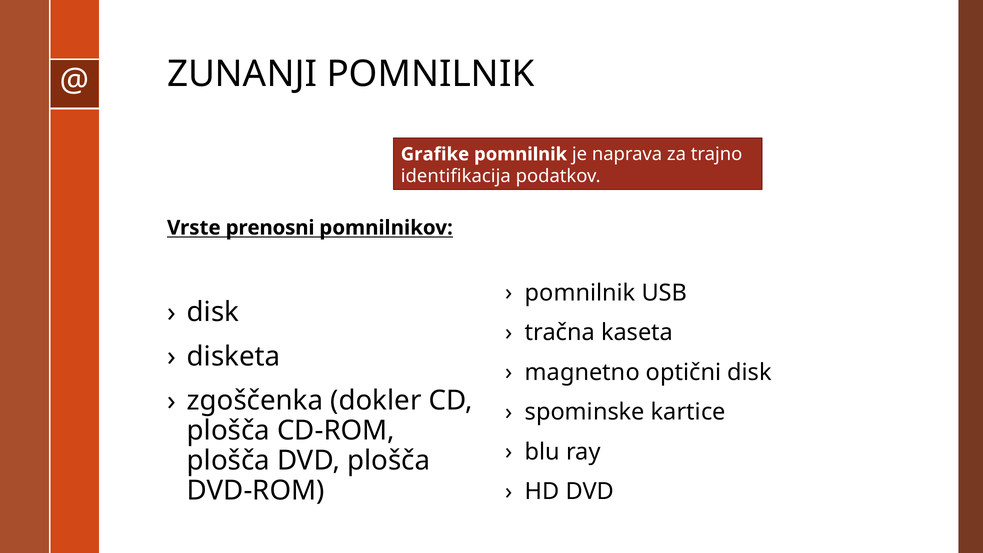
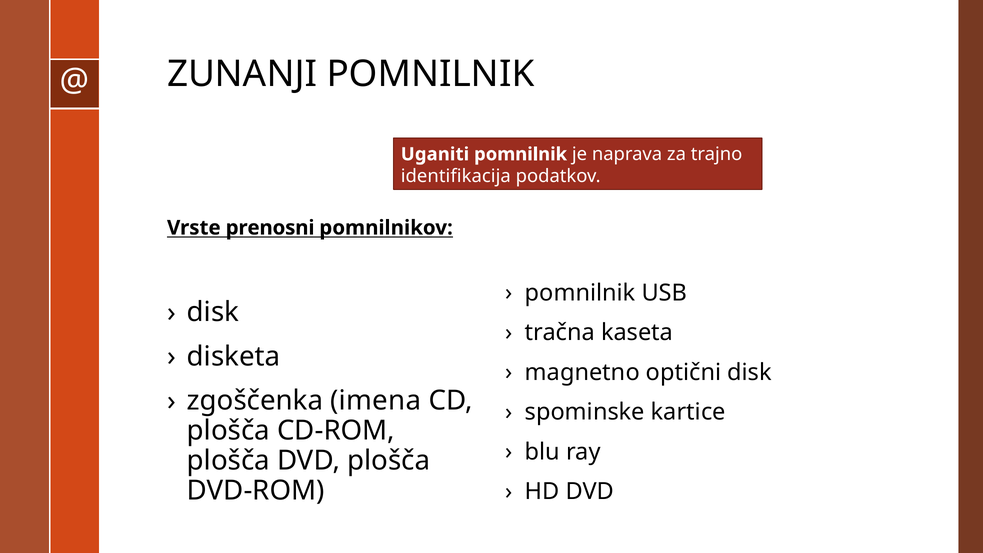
Grafike: Grafike -> Uganiti (435, 154)
dokler: dokler -> imena (376, 401)
